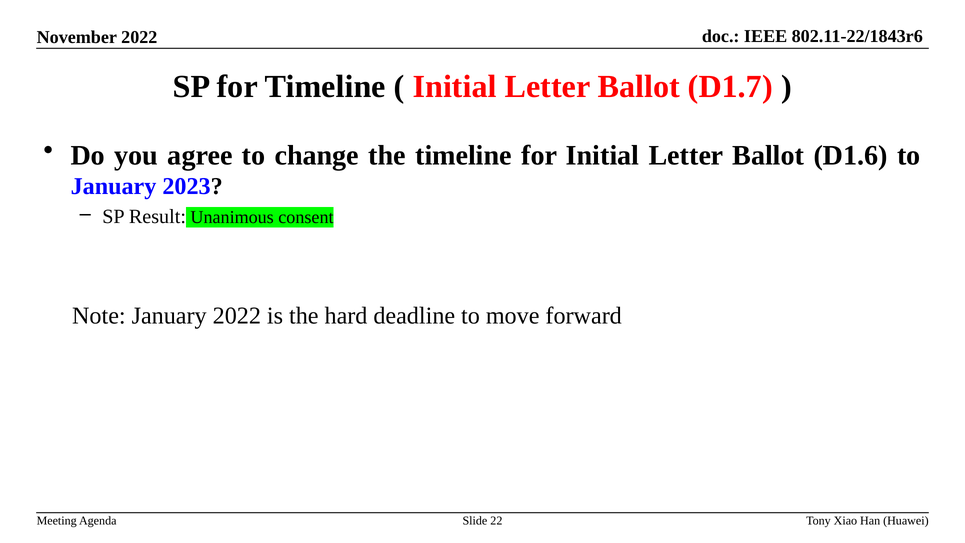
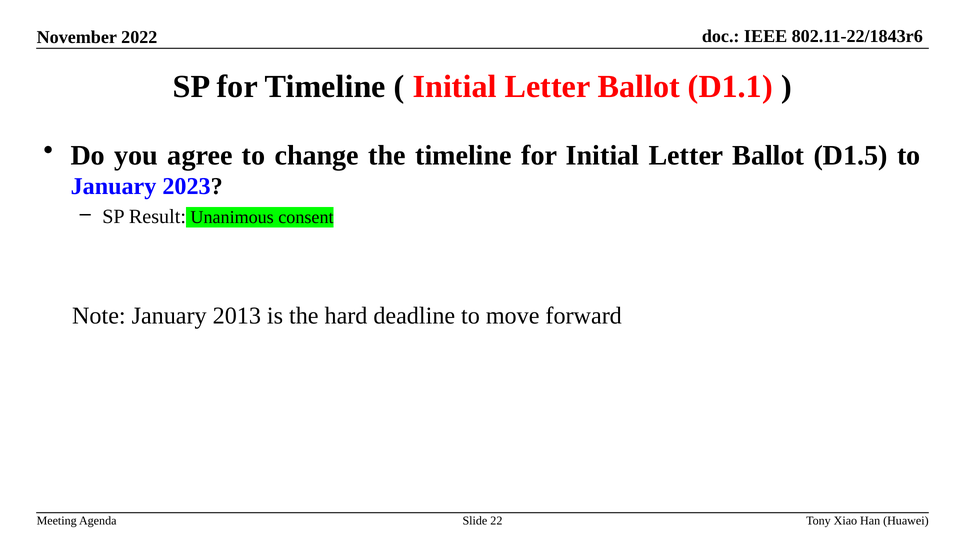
D1.7: D1.7 -> D1.1 (730, 87)
D1.6: D1.6 -> D1.5 (851, 155)
January 2022: 2022 -> 2013 (237, 316)
